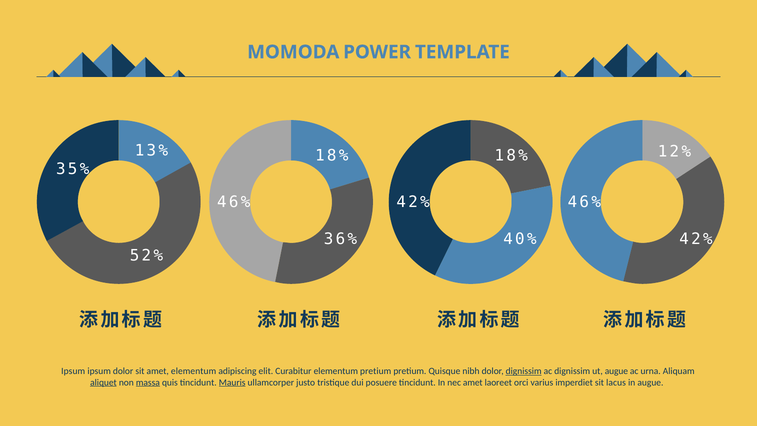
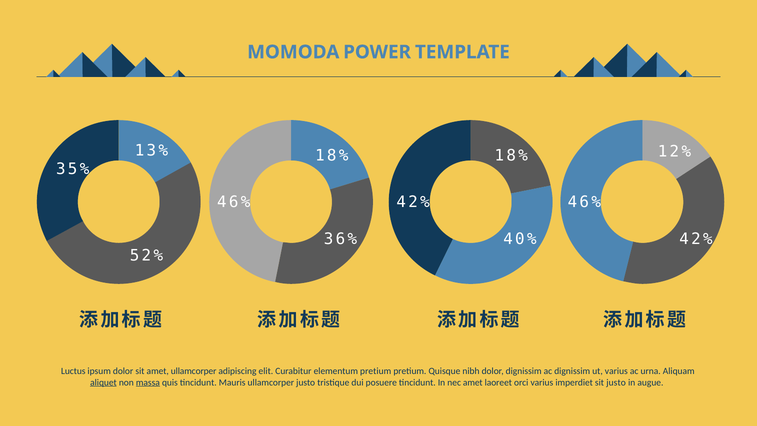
Ipsum: Ipsum -> Luctus (73, 371)
amet elementum: elementum -> ullamcorper (194, 371)
dignissim underline: present -> none (524, 371)
ut augue: augue -> varius (616, 371)
Mauris underline: present -> none (232, 382)
sit lacus: lacus -> justo (616, 382)
